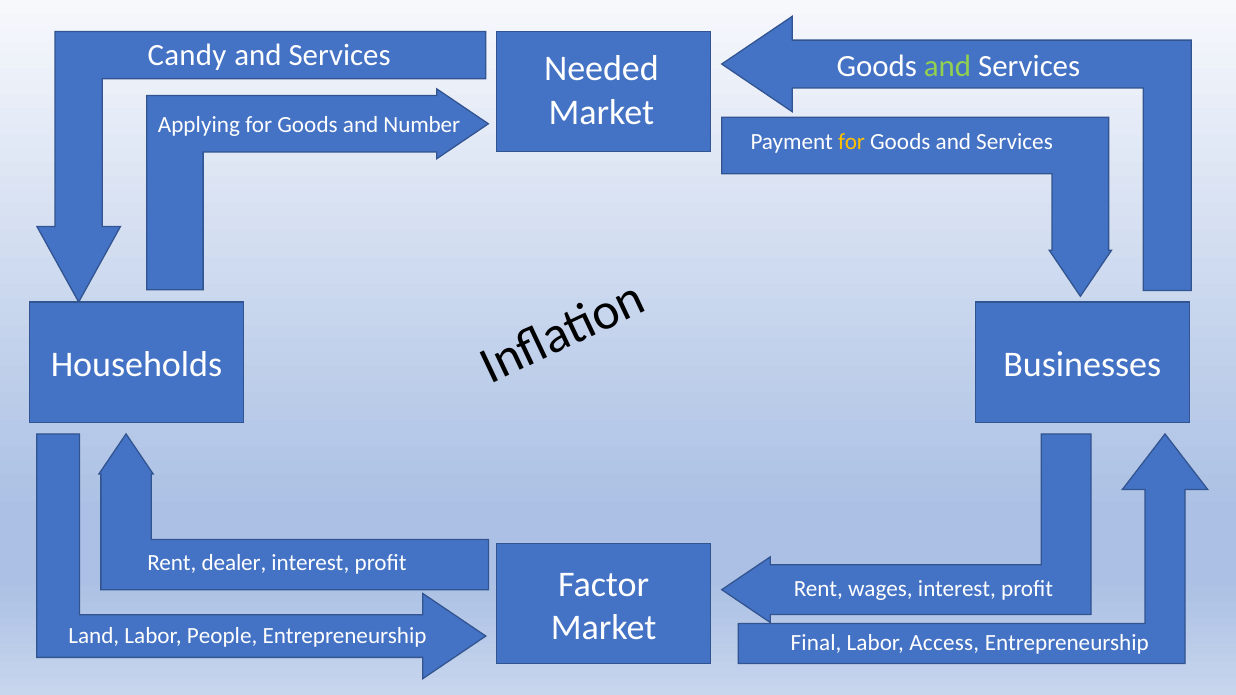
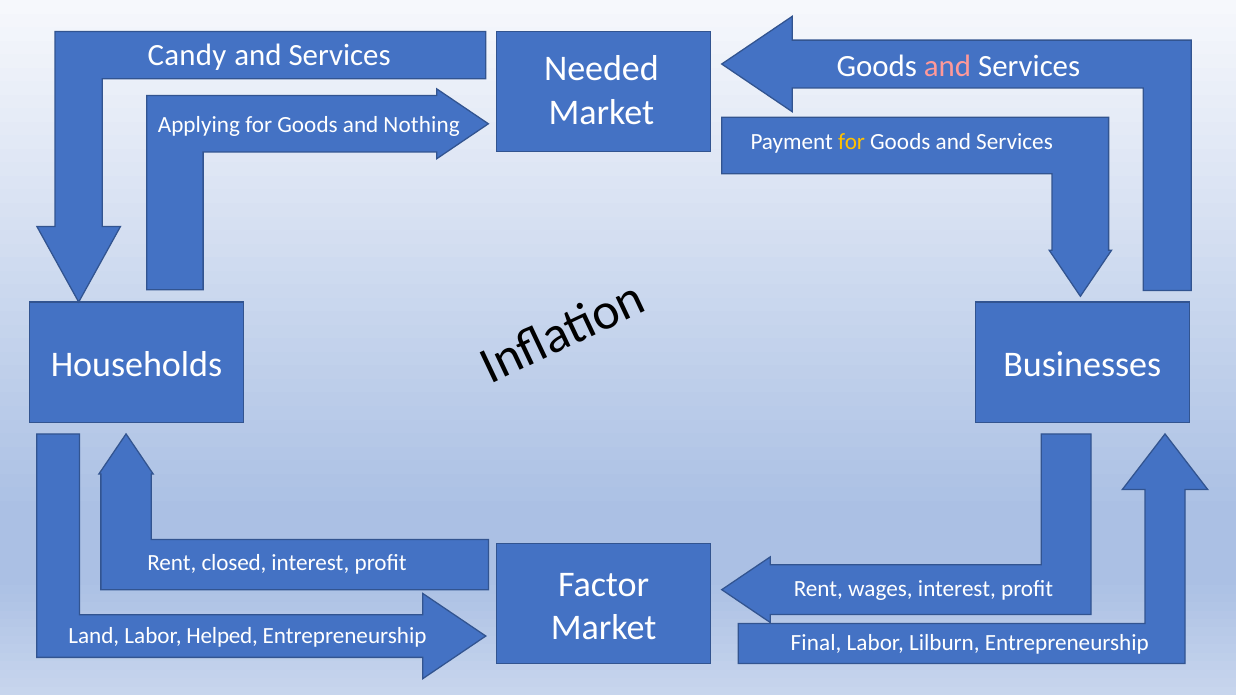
and colour: light green -> pink (948, 66)
Number: Number -> Nothing (422, 125)
dealer: dealer -> closed (234, 563)
People: People -> Helped (222, 636)
Access: Access -> Lilburn (944, 643)
